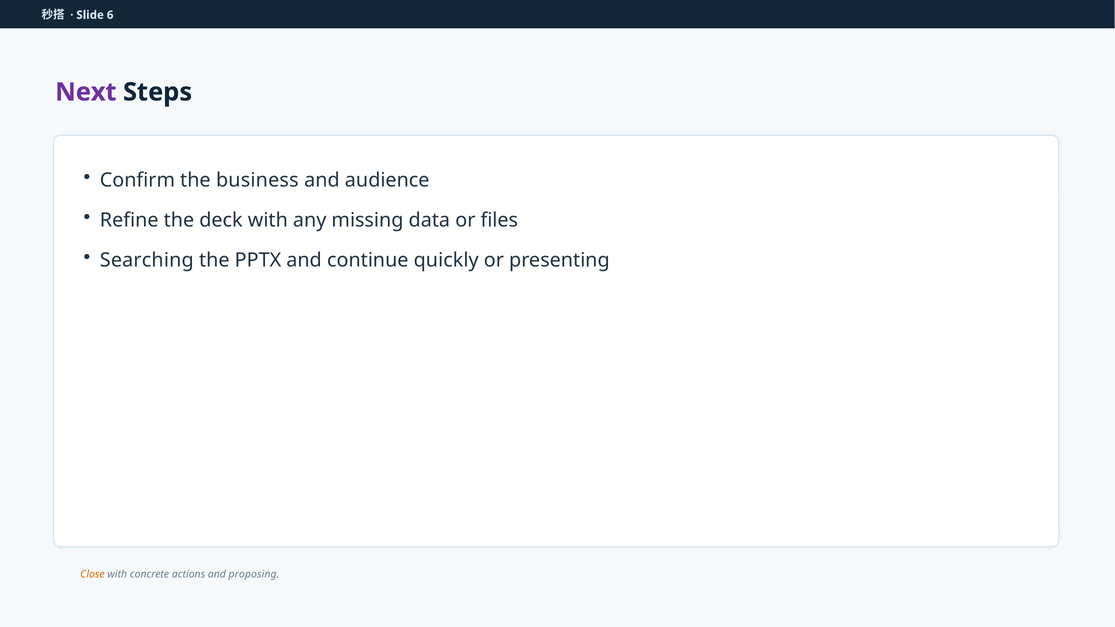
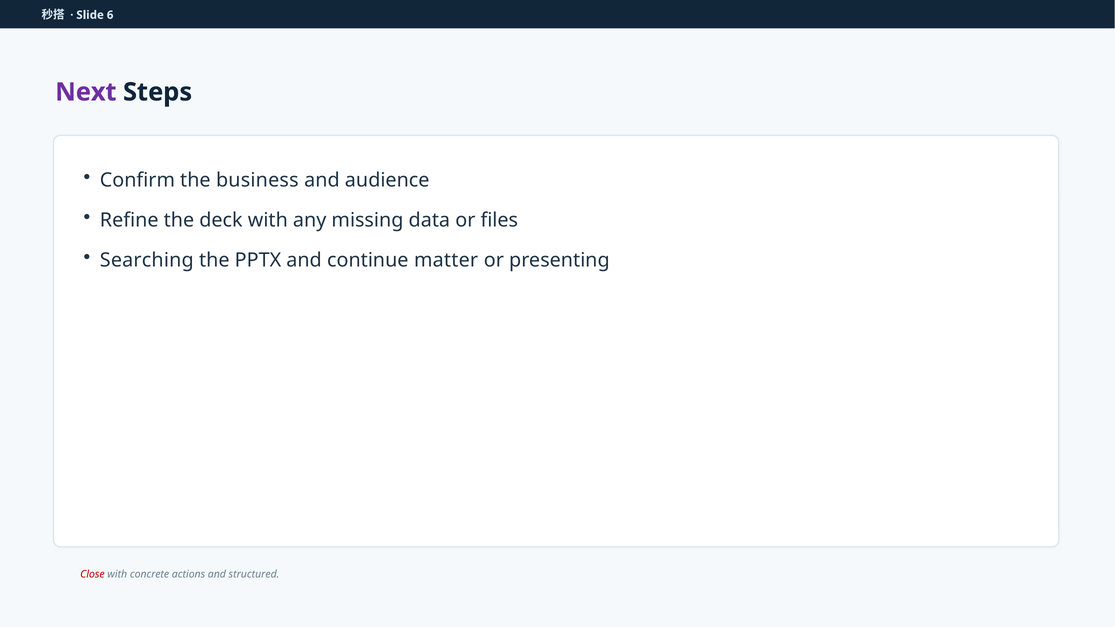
quickly: quickly -> matter (446, 260)
Close colour: orange -> red (92, 574)
proposing: proposing -> structured (254, 574)
